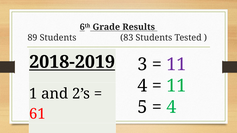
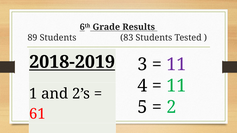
4: 4 -> 2 (171, 107)
